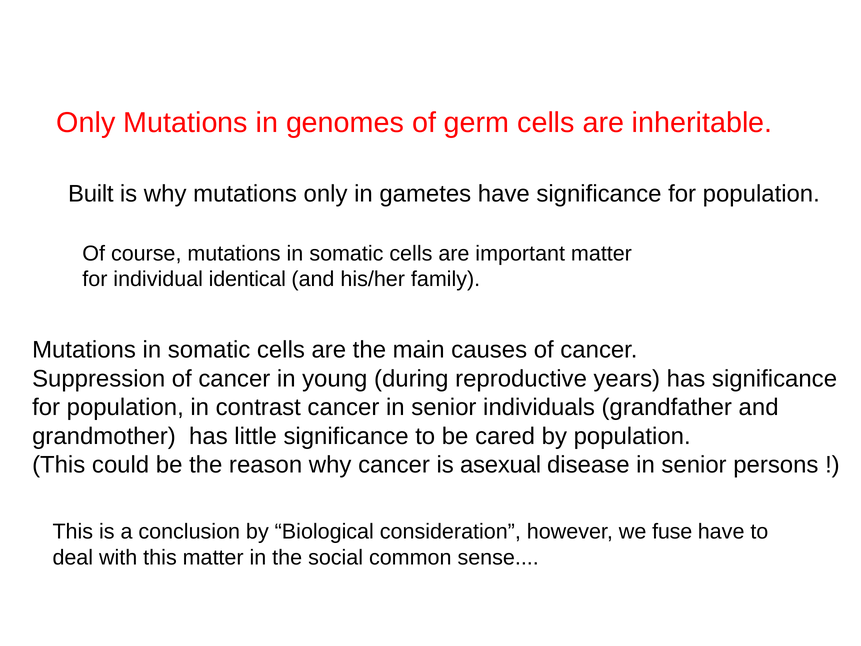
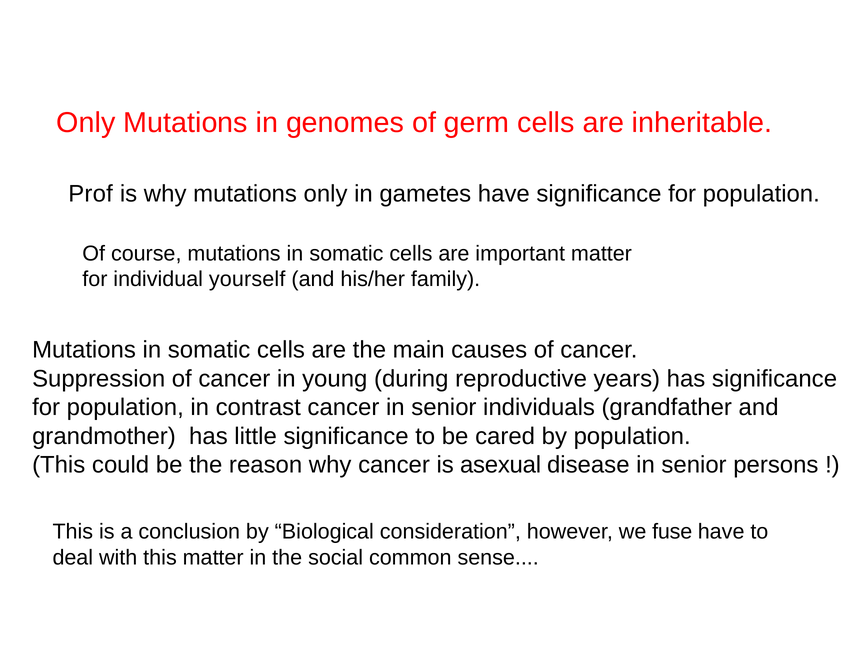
Built: Built -> Prof (91, 194)
identical: identical -> yourself (247, 279)
